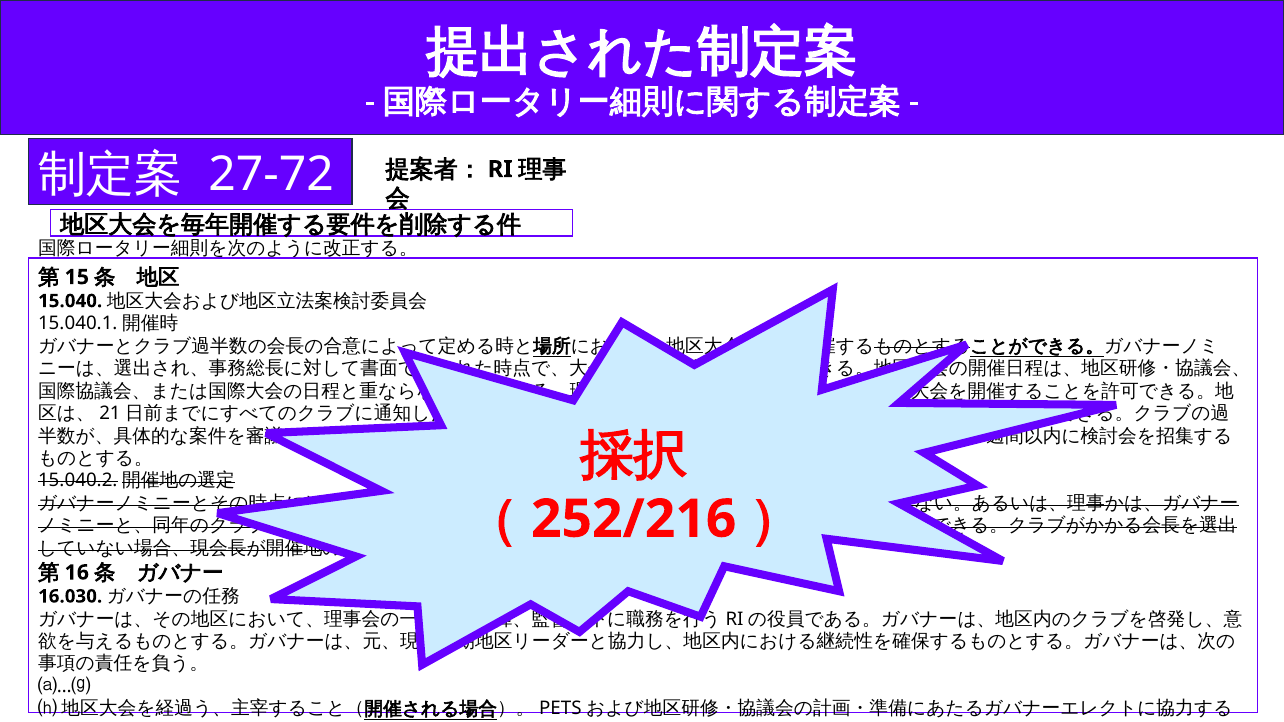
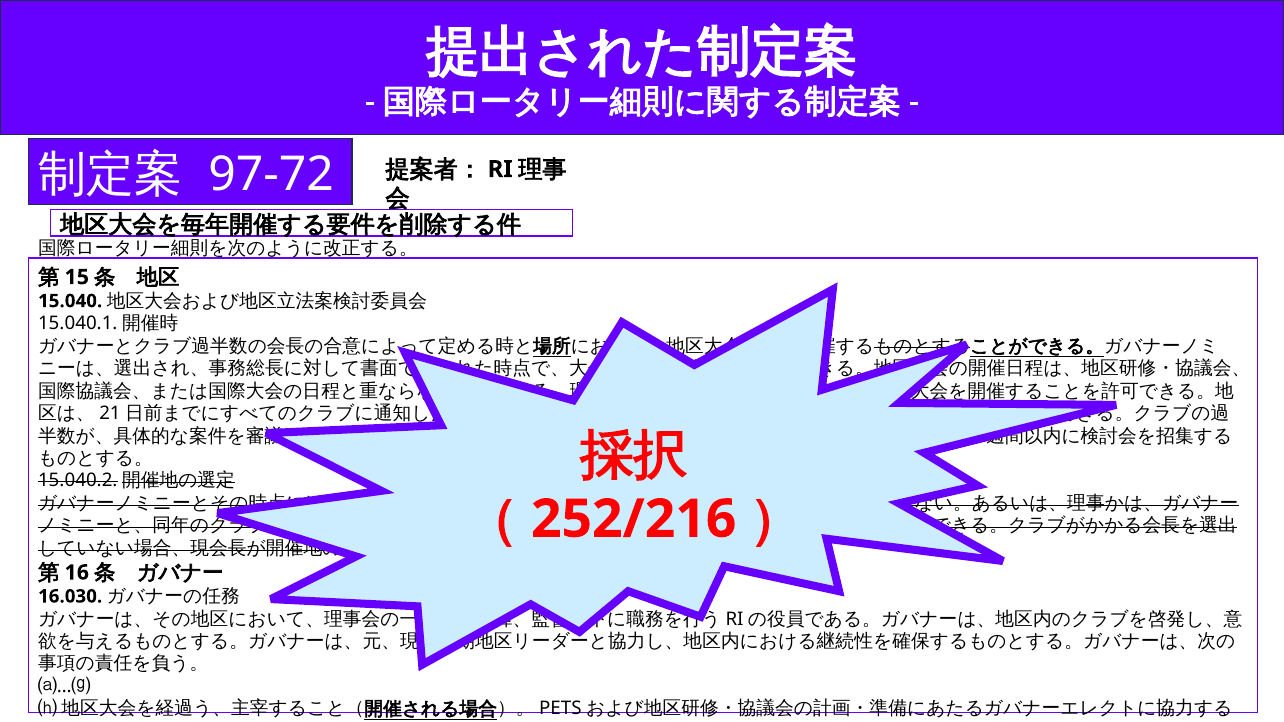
27-72: 27-72 -> 97-72 (271, 175)
